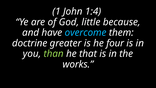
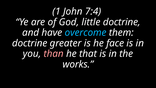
1:4: 1:4 -> 7:4 (93, 11)
little because: because -> doctrine (122, 22)
four: four -> face (115, 43)
than colour: light green -> pink (54, 54)
